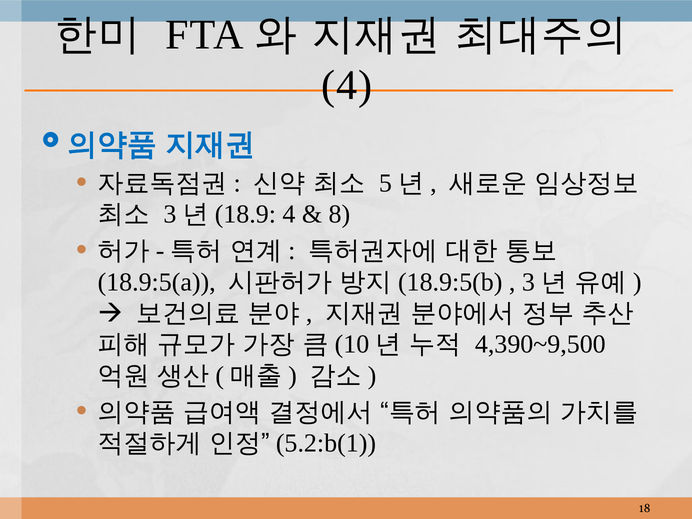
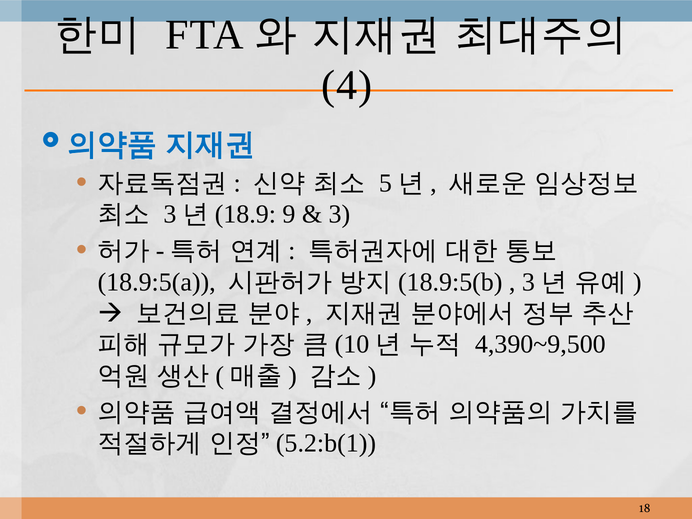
4: 4 -> 9 (289, 214)
8: 8 -> 3 (339, 214)
